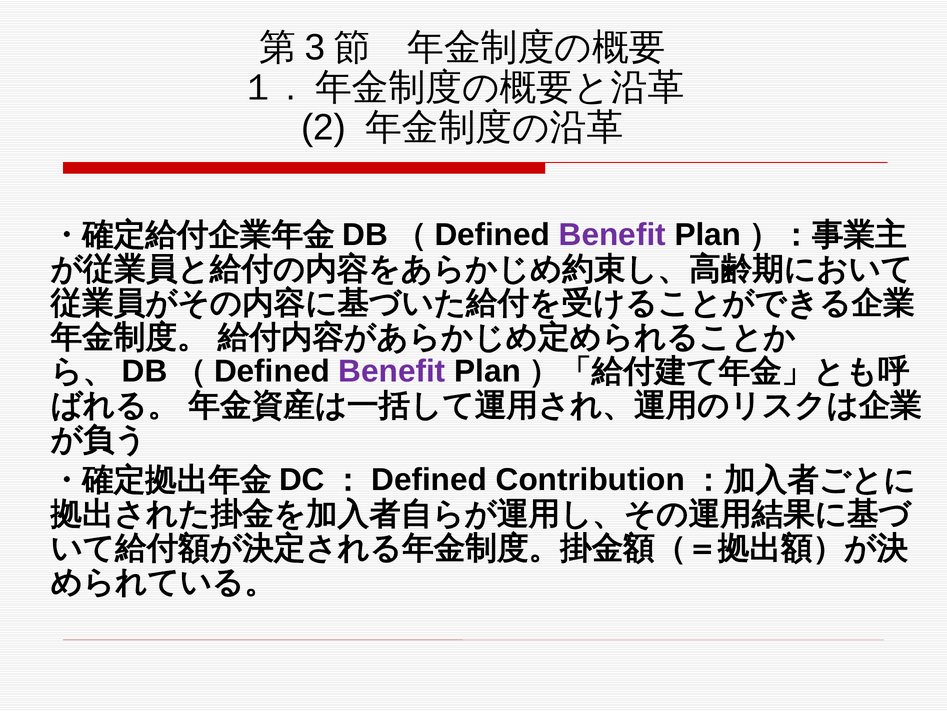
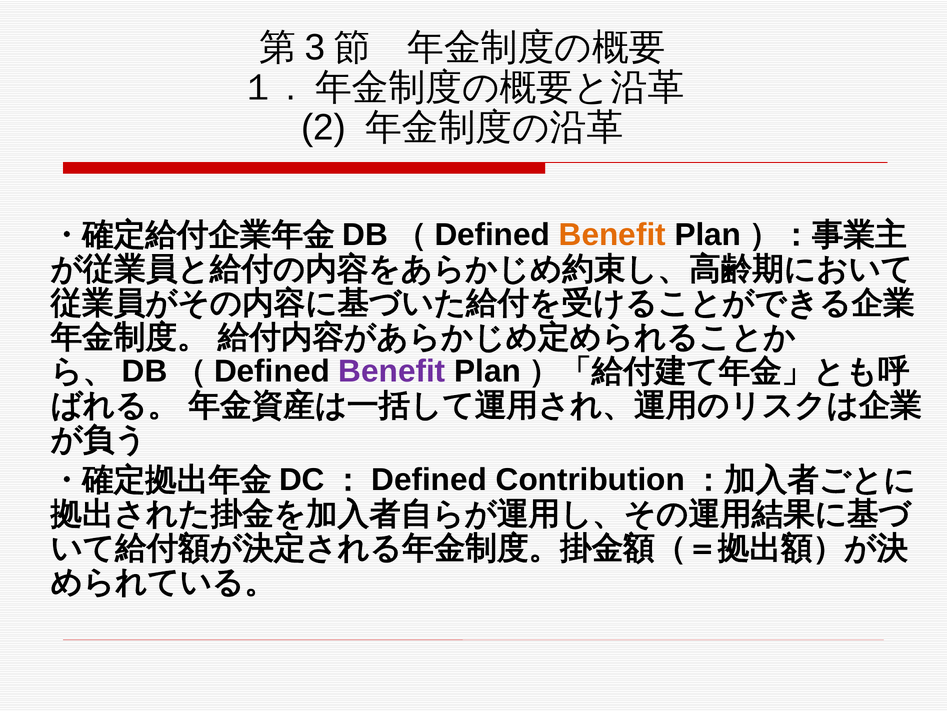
Benefit colour: purple -> orange (612, 234)
